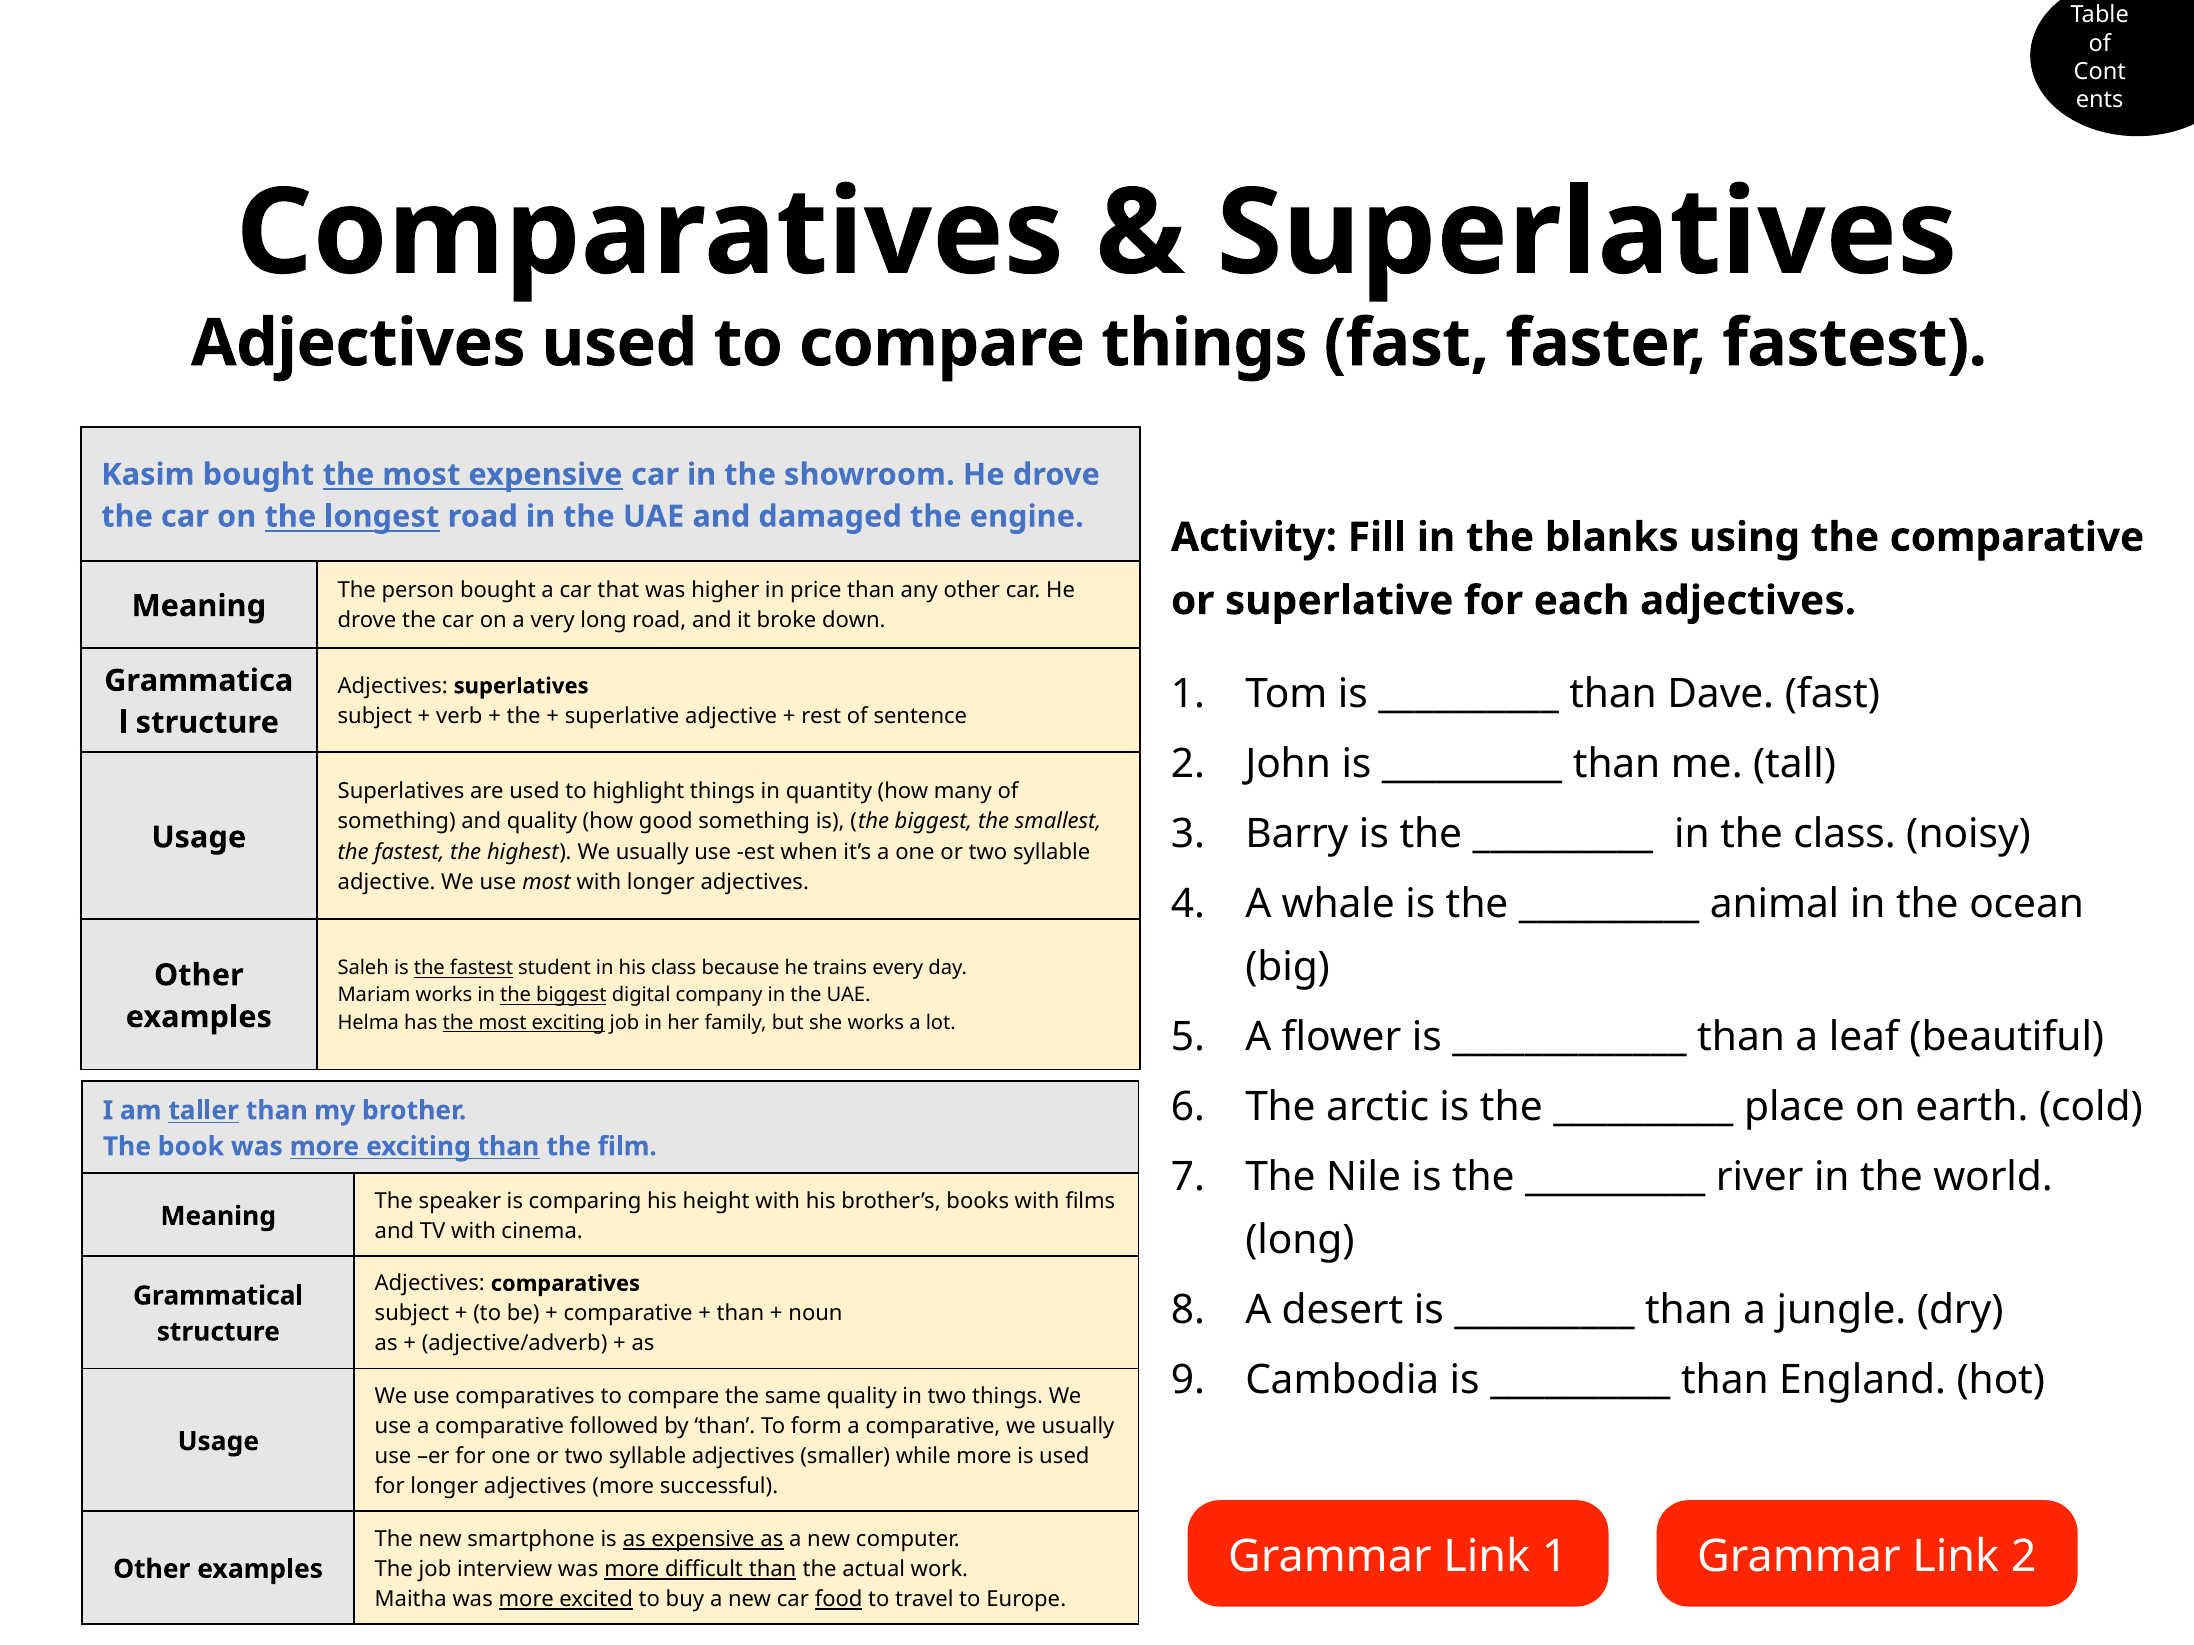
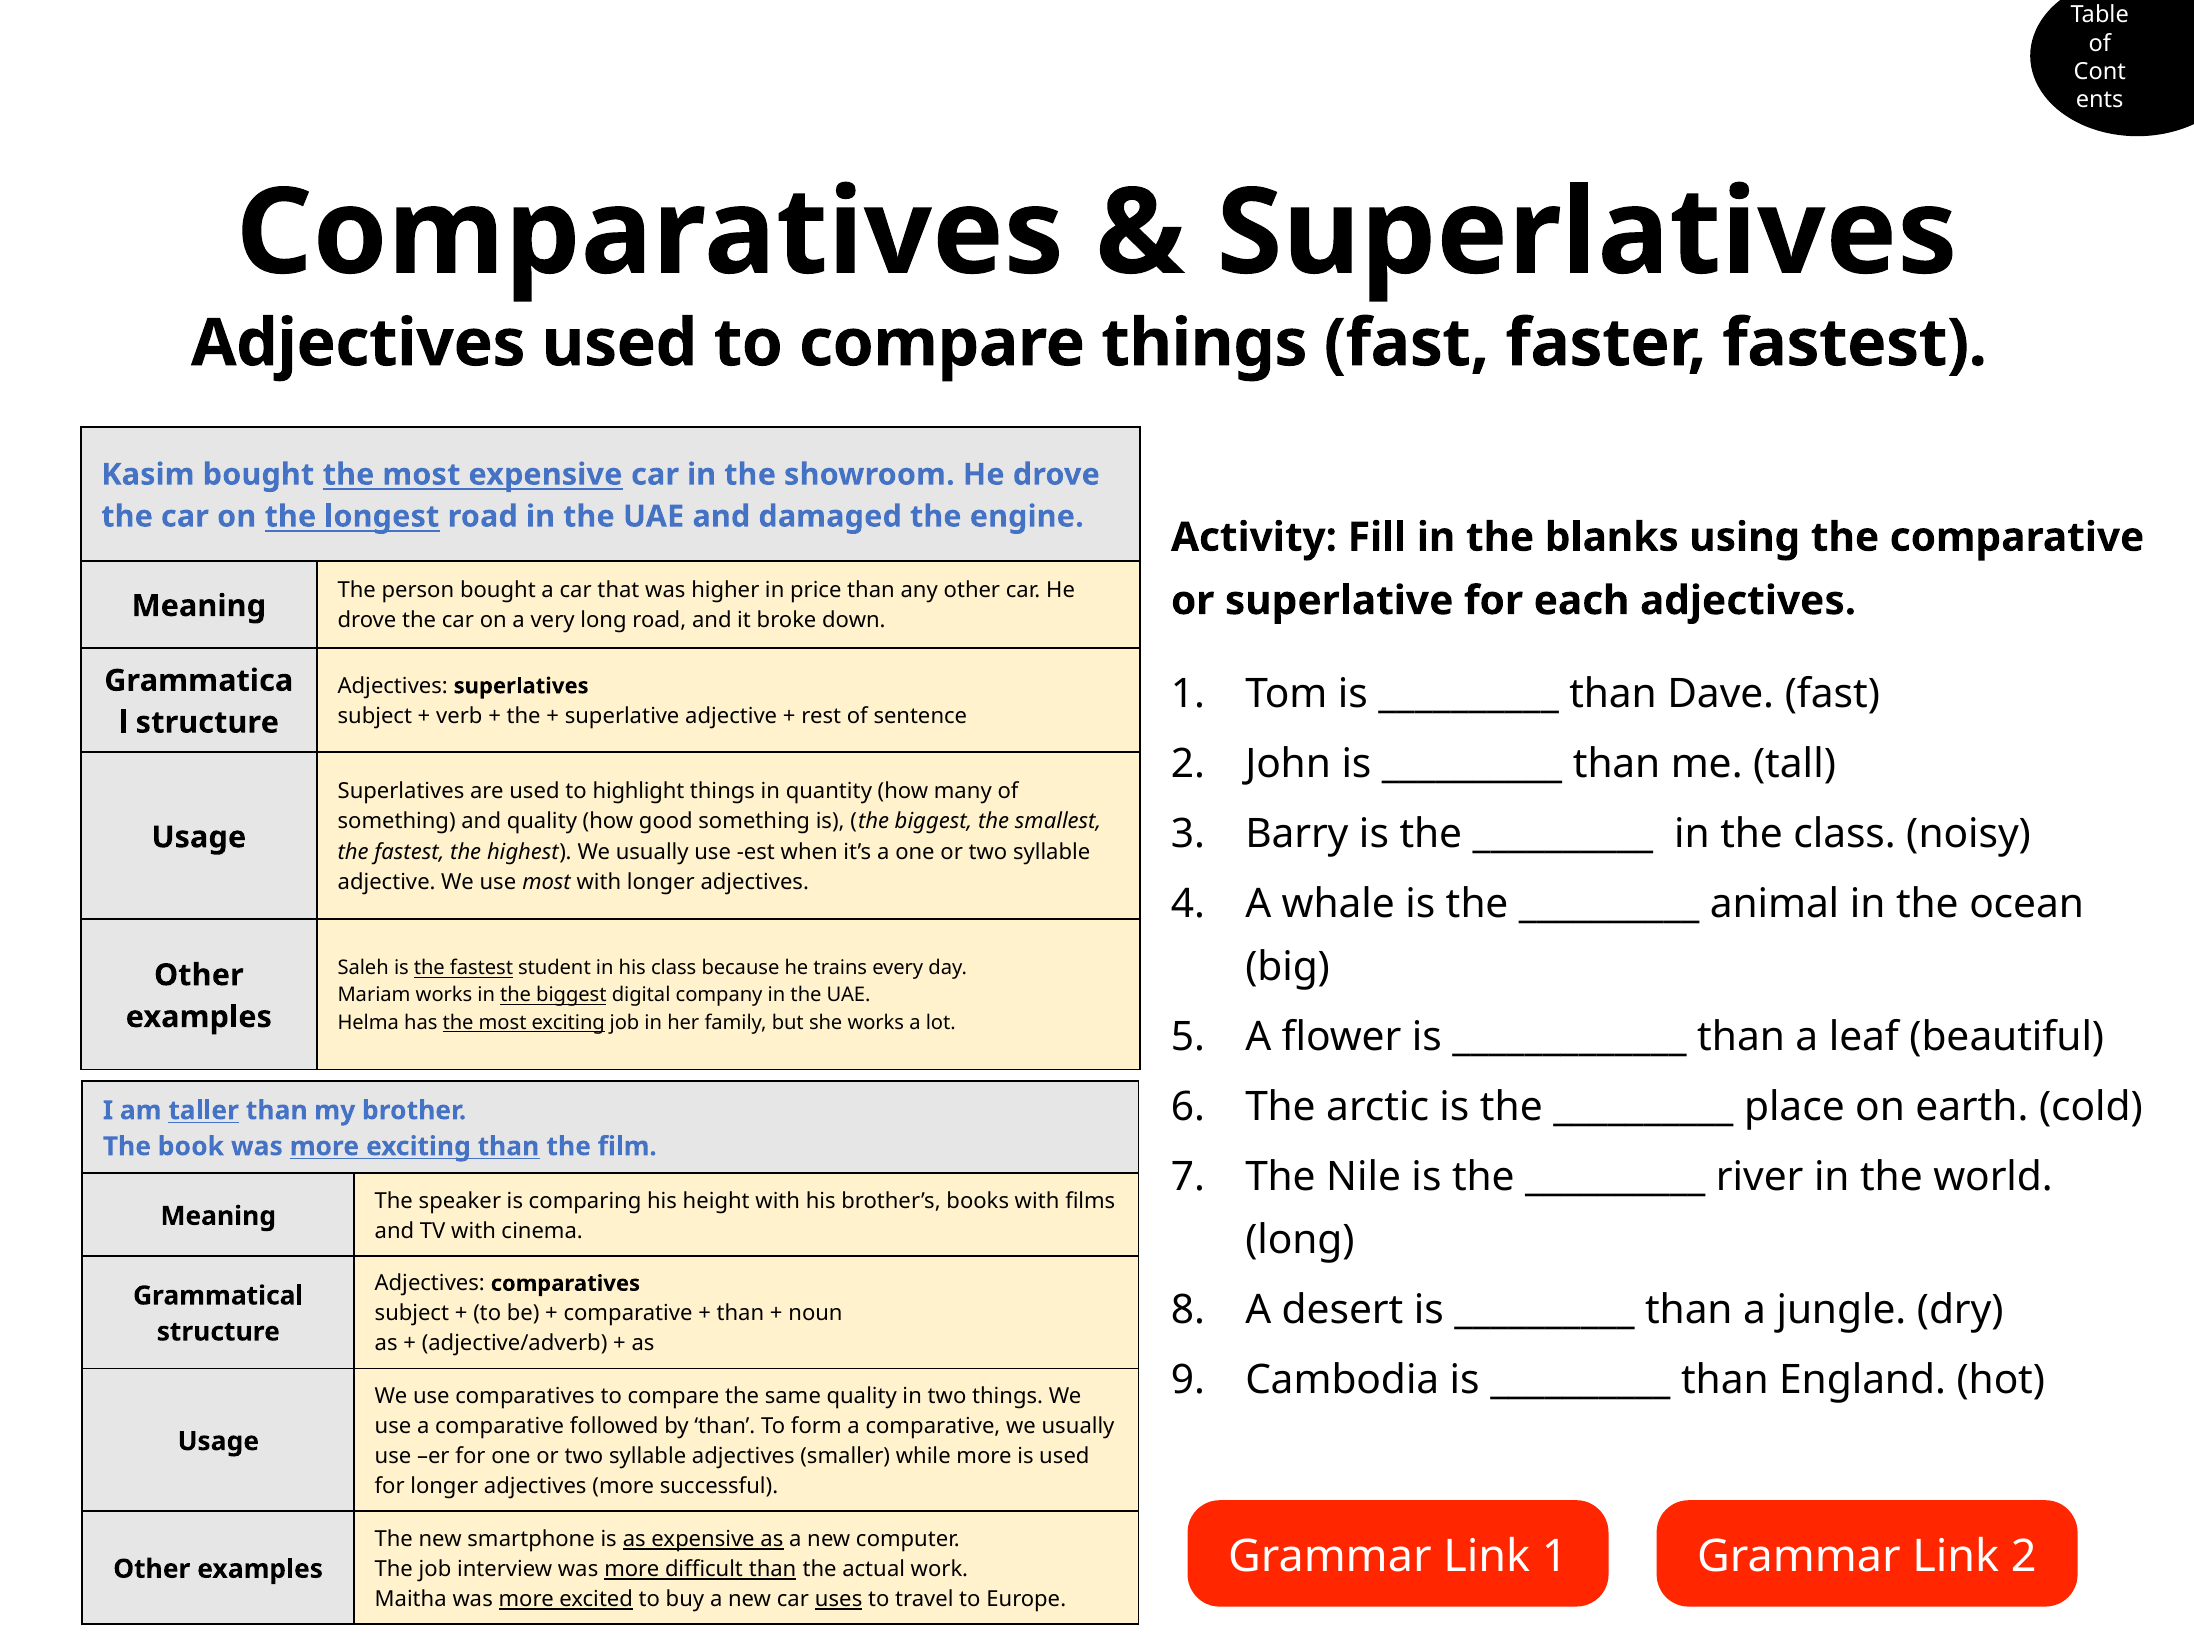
food: food -> uses (839, 1599)
